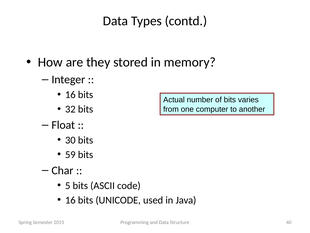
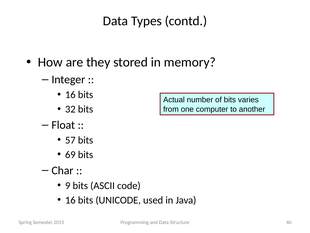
30: 30 -> 57 (70, 140)
59: 59 -> 69 (70, 154)
5: 5 -> 9 (68, 185)
